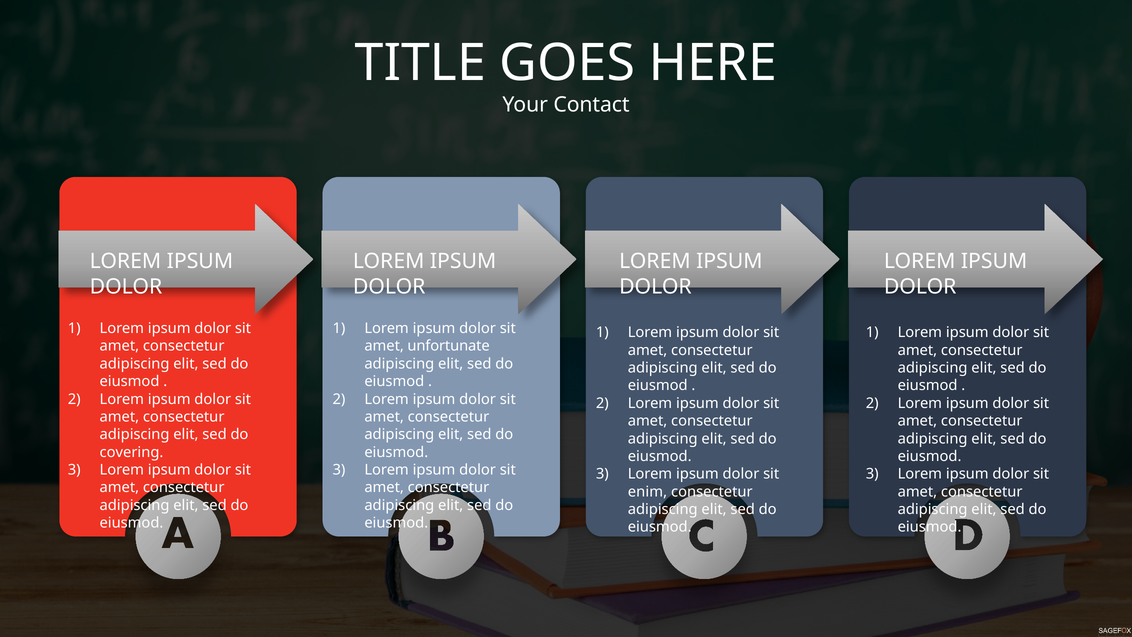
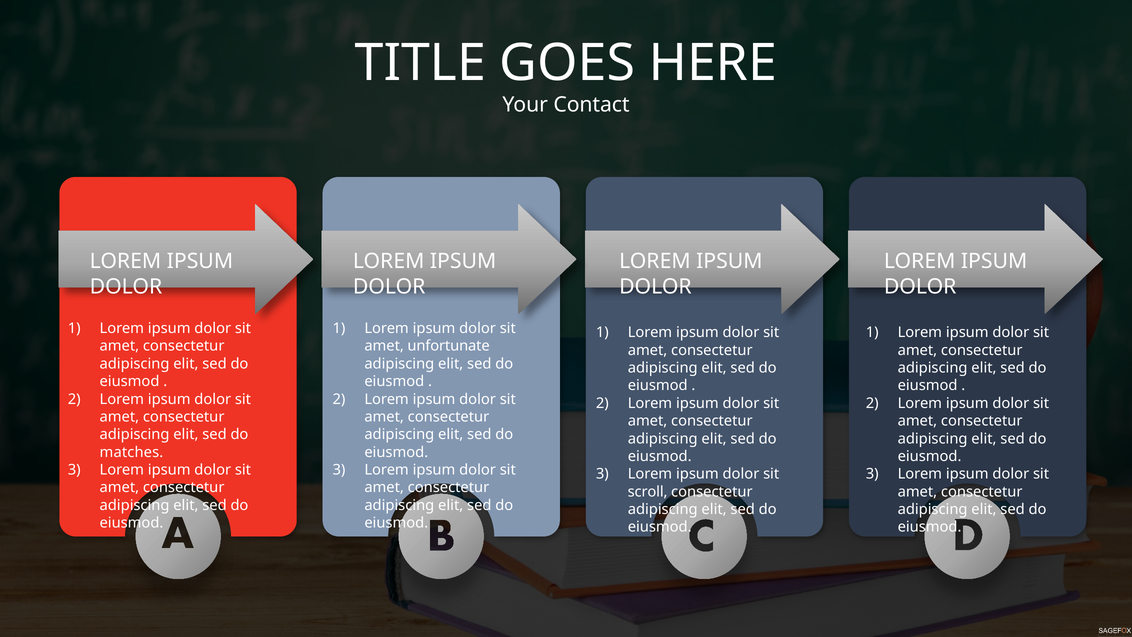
covering: covering -> matches (131, 452)
enim: enim -> scroll (648, 492)
